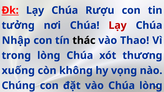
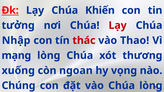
Rượu: Rượu -> Khiến (100, 10)
thác colour: black -> red (84, 41)
trong: trong -> mạng (16, 56)
không: không -> ngoan (76, 71)
